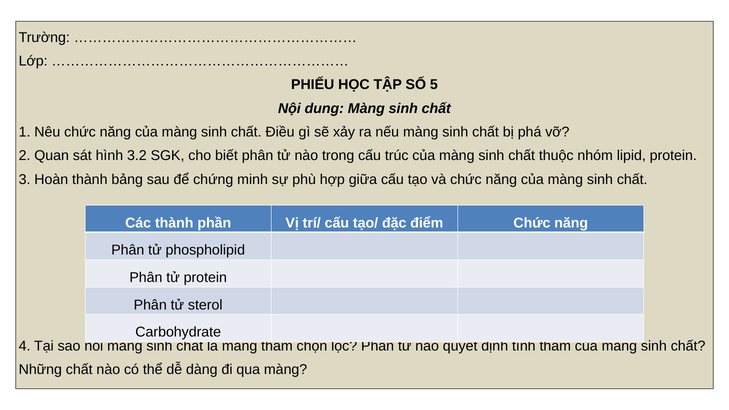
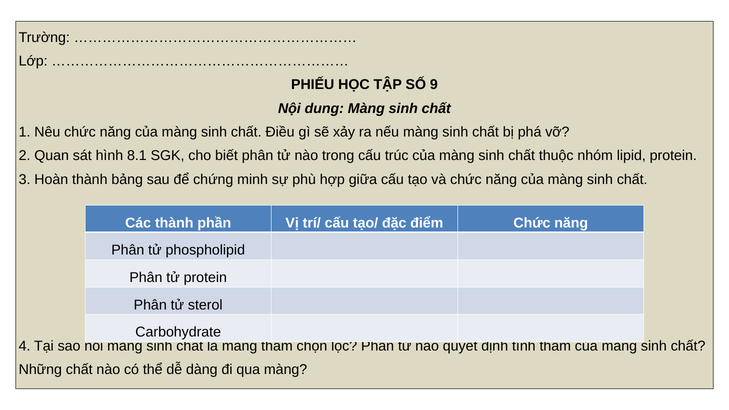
5: 5 -> 9 (434, 85)
3.2: 3.2 -> 8.1 (137, 156)
